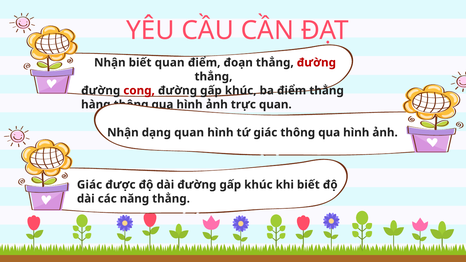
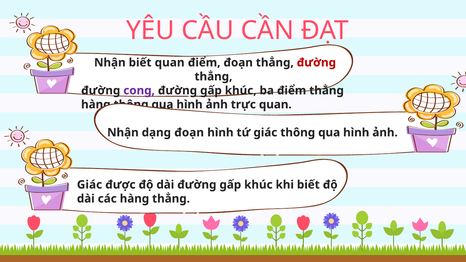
cong colour: red -> purple (139, 91)
dạng quan: quan -> đoạn (189, 133)
các năng: năng -> hàng (134, 199)
